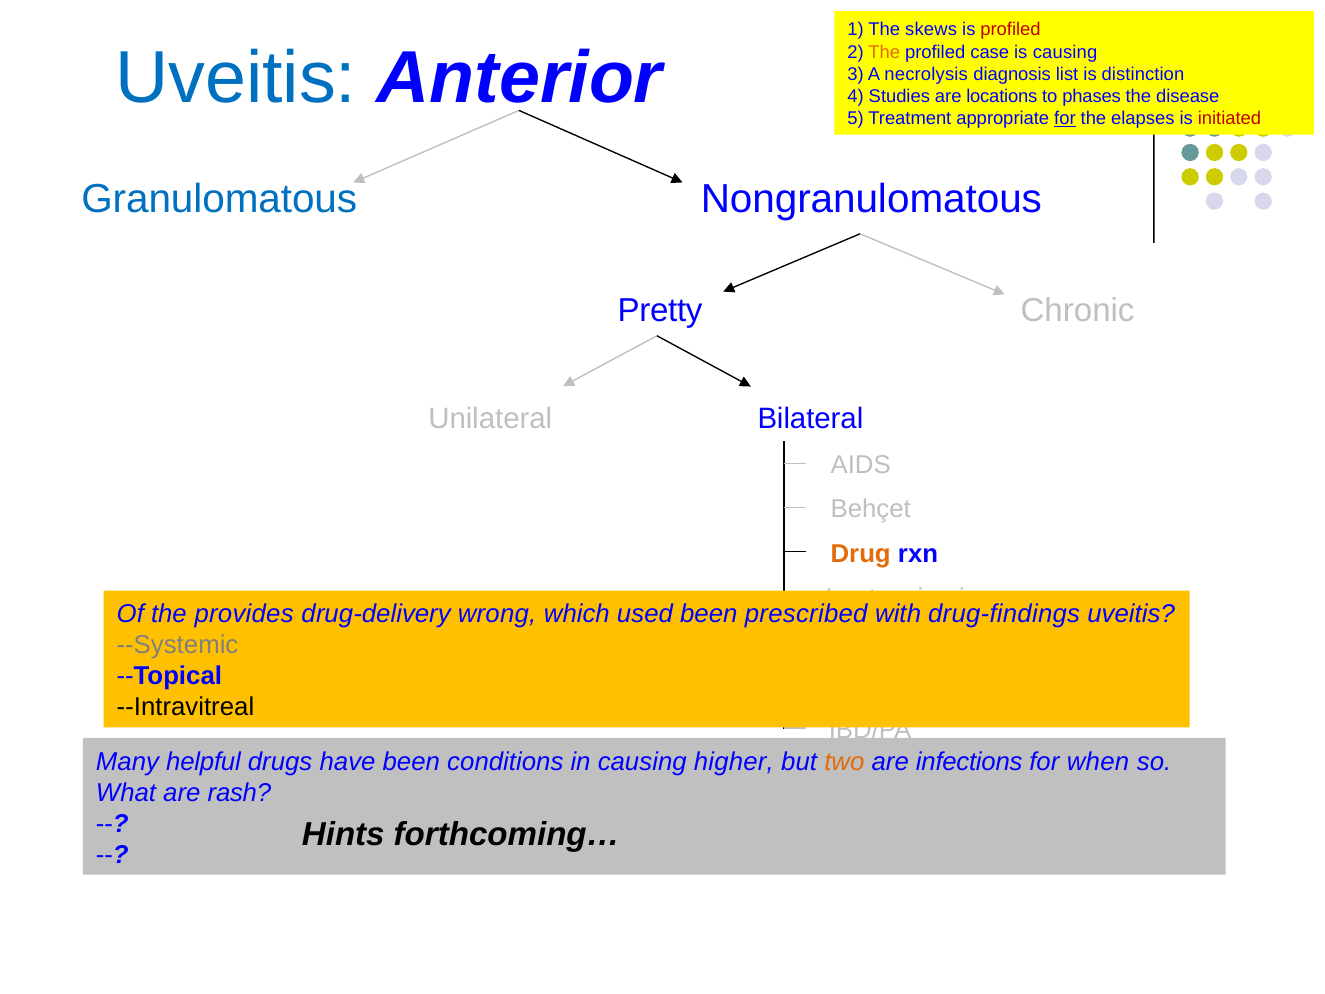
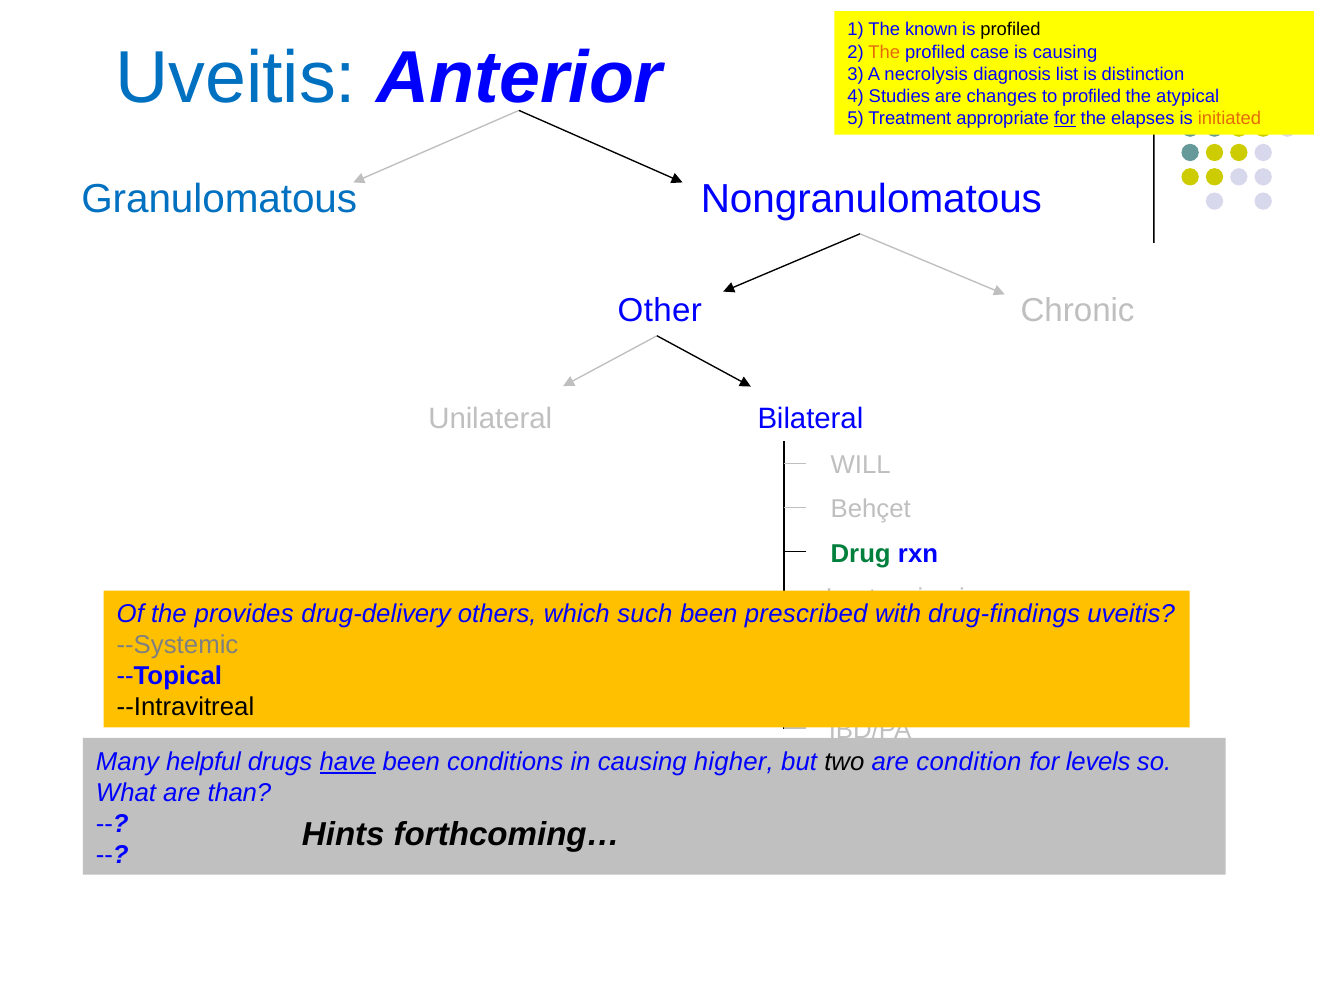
skews: skews -> known (931, 30)
profiled colour: red -> black (1010, 30)
locations: locations -> changes (1002, 96)
to phases: phases -> profiled (1092, 96)
disease: disease -> atypical (1188, 96)
initiated colour: red -> orange (1229, 118)
Pretty: Pretty -> Other (660, 311)
AIDS: AIDS -> WILL (861, 465)
Drug colour: orange -> green (861, 553)
wrong: wrong -> others (497, 614)
used: used -> such (645, 614)
have underline: none -> present (348, 762)
two colour: orange -> black (844, 762)
infections: infections -> condition (969, 762)
when: when -> levels (1098, 762)
rash: rash -> than (239, 792)
